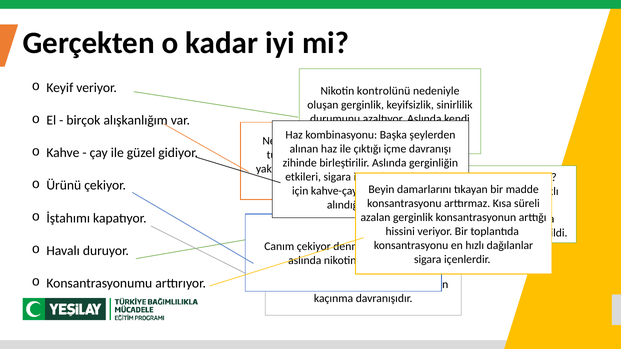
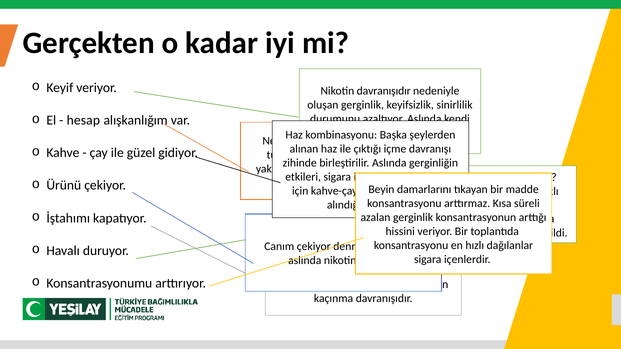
Nikotin kontrolünü: kontrolünü -> davranışıdır (384, 91)
birçok: birçok -> hesap (83, 120)
